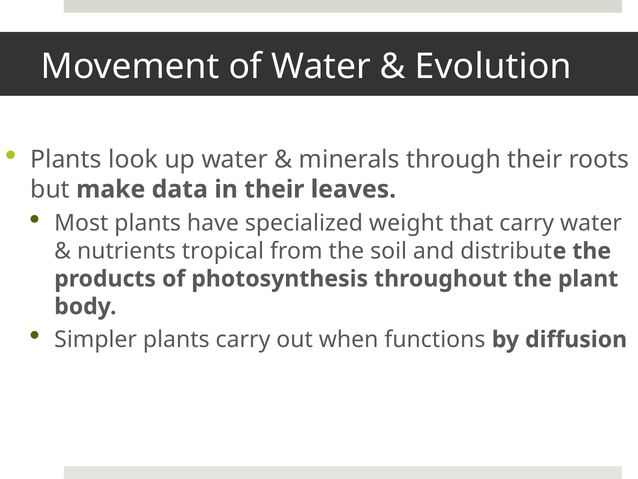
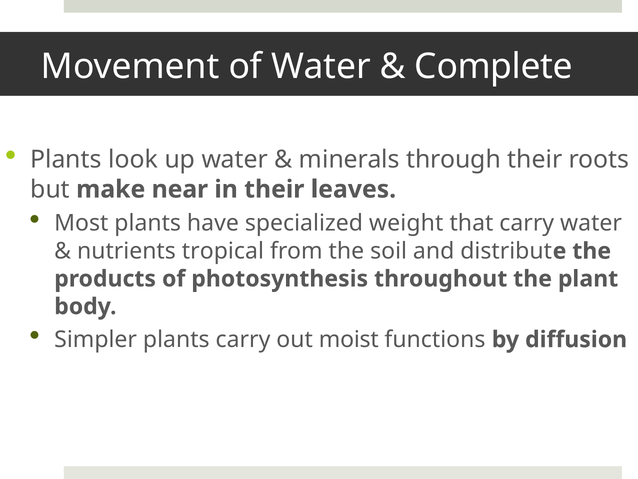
Evolution: Evolution -> Complete (494, 66)
data: data -> near (180, 189)
when: when -> moist (349, 339)
